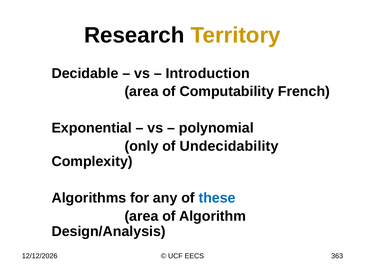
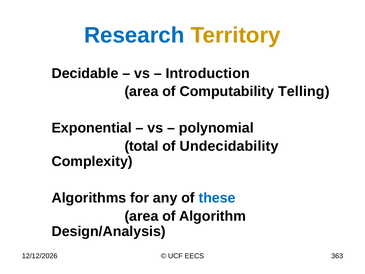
Research colour: black -> blue (134, 35)
French: French -> Telling (304, 91)
only: only -> total (142, 146)
